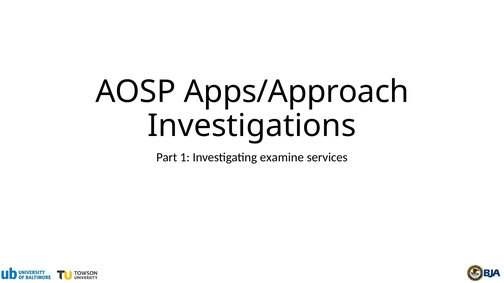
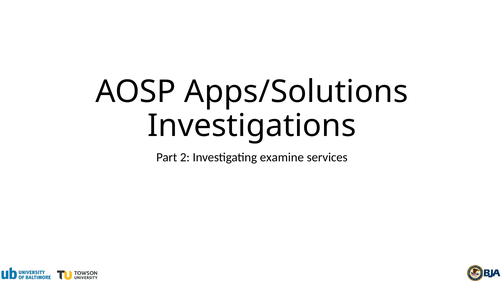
Apps/Approach: Apps/Approach -> Apps/Solutions (296, 92)
1: 1 -> 2 (185, 158)
